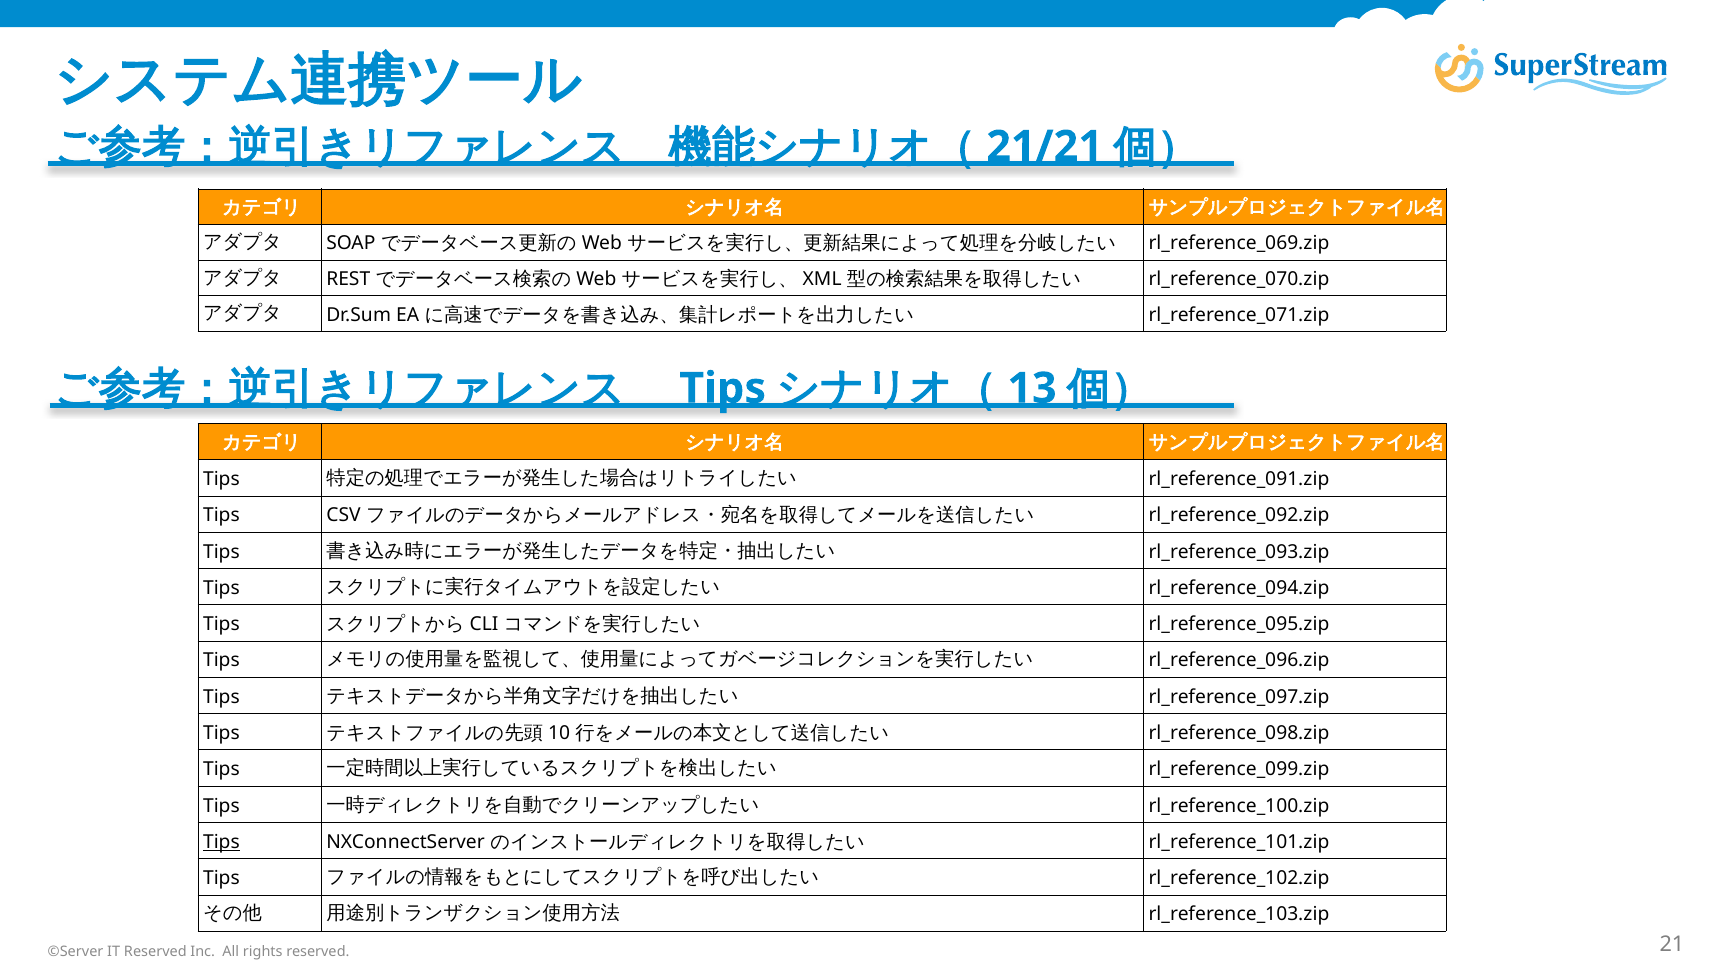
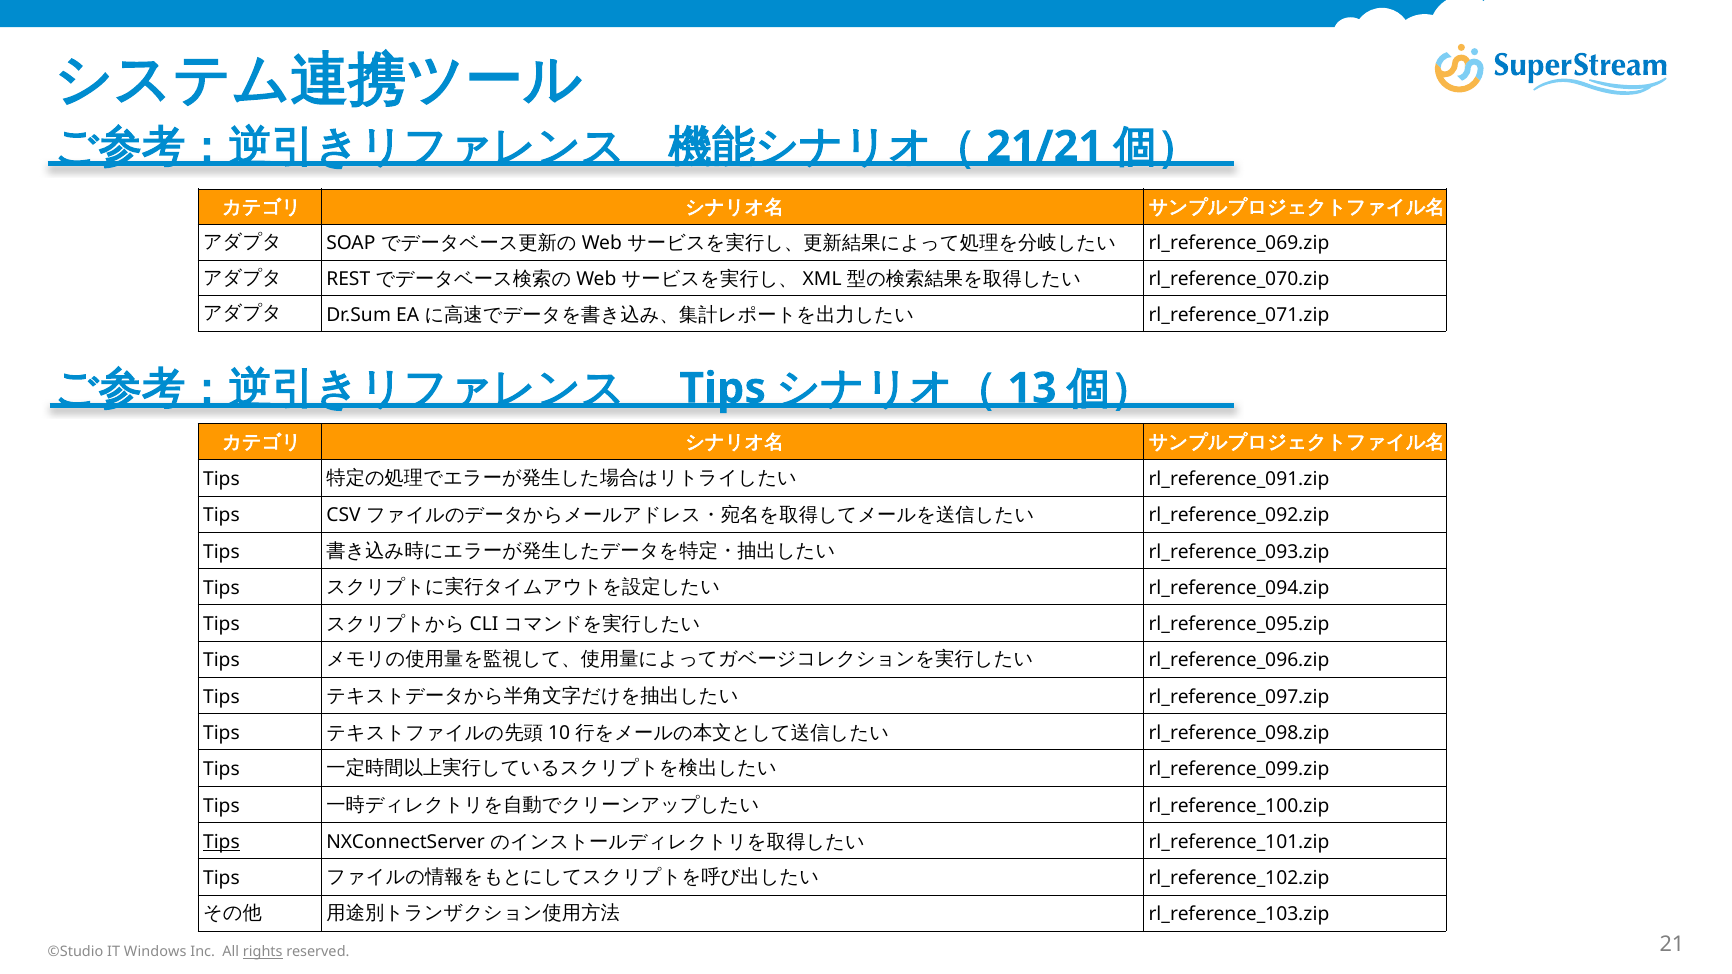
©Server: ©Server -> ©Studio (76, 952)
IT Reserved: Reserved -> Windows (155, 952)
rights underline: none -> present (263, 952)
